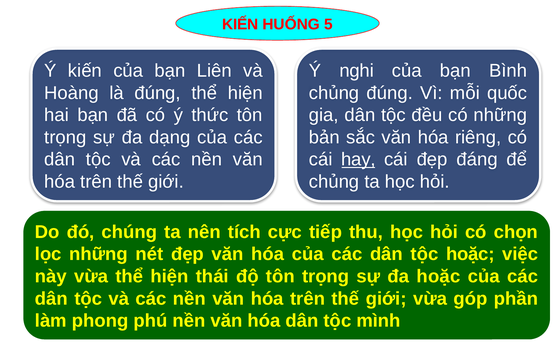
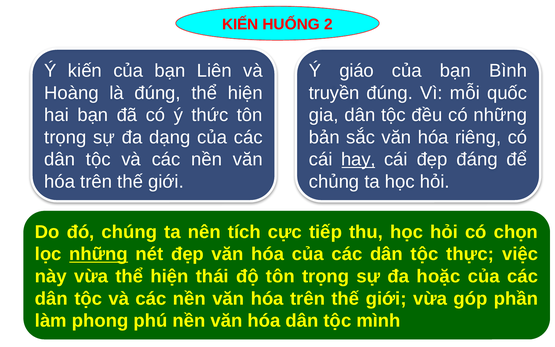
5: 5 -> 2 (329, 24)
nghi: nghi -> giáo (357, 71)
chủng: chủng -> truyền (334, 93)
những underline: none -> present (99, 254)
tộc hoặc: hoặc -> thực (470, 254)
